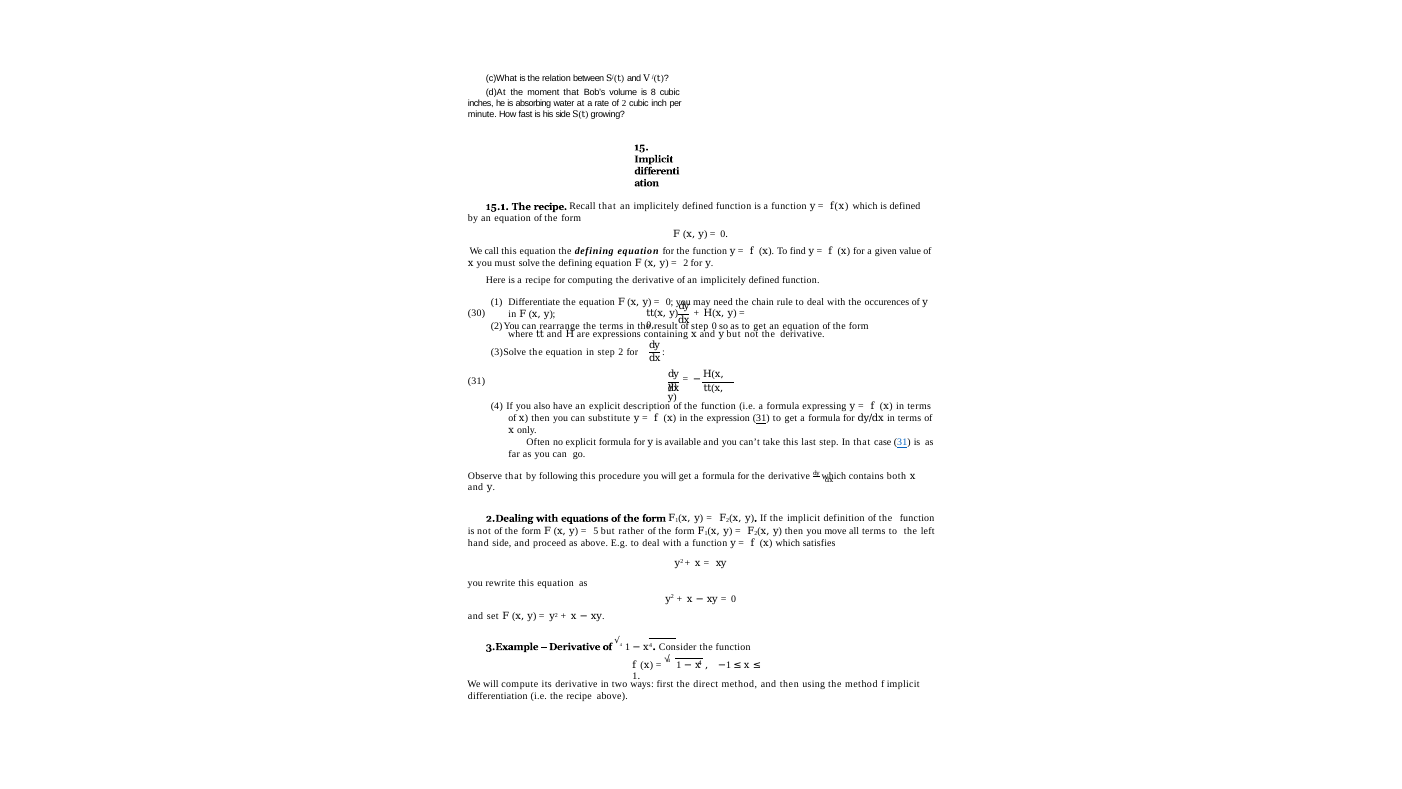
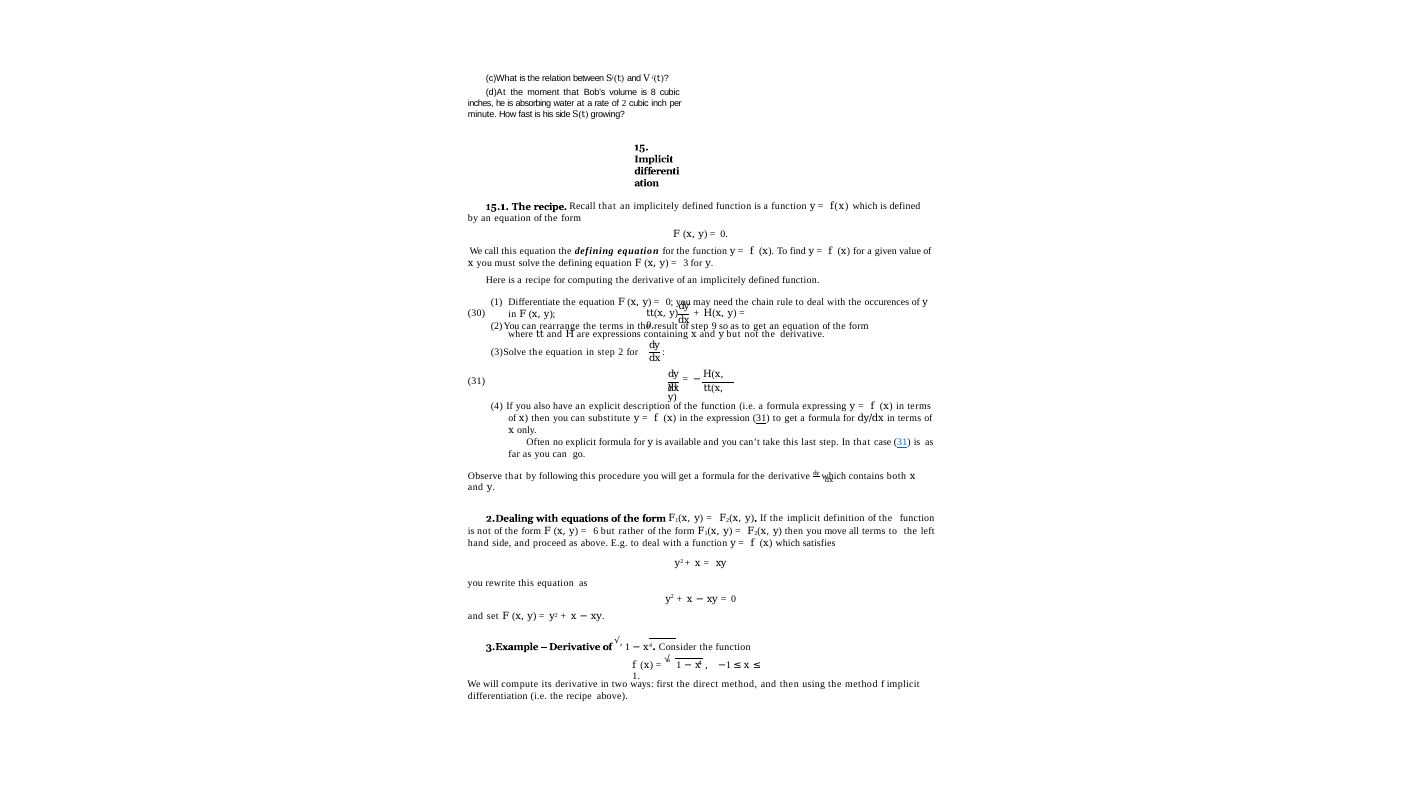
2: 2 -> 3 (686, 263)
step 0: 0 -> 9 (714, 326)
5: 5 -> 6 (596, 531)
